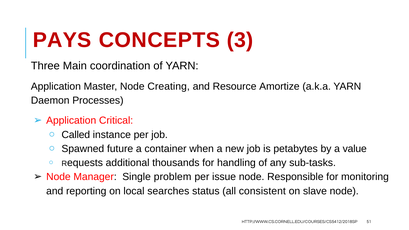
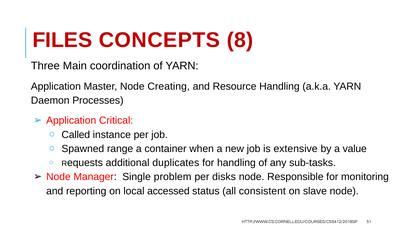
PAYS: PAYS -> FILES (62, 40)
3: 3 -> 8 (240, 40)
Resource Amortize: Amortize -> Handling (279, 86)
future: future -> range (120, 149)
petabytes: petabytes -> extensive (296, 149)
thousands: thousands -> duplicates (176, 163)
issue: issue -> disks (224, 177)
searches: searches -> accessed (168, 191)
